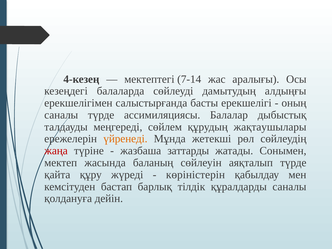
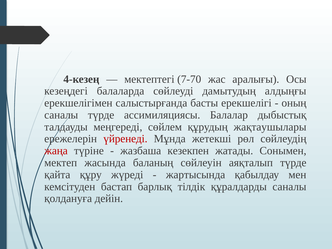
7-14: 7-14 -> 7-70 (189, 79)
үйренеді colour: orange -> red (125, 139)
заттарды: заттарды -> кезекпен (188, 151)
көріністерін: көріністерін -> жартысында (196, 175)
